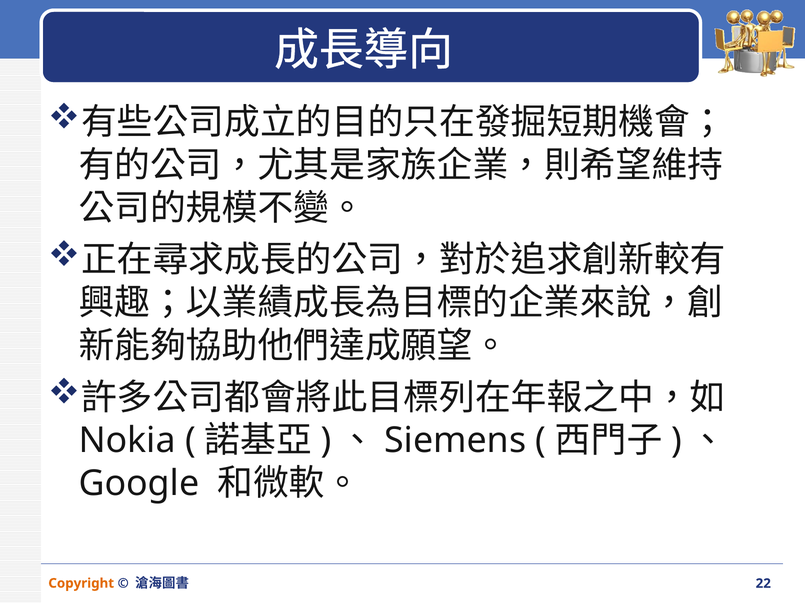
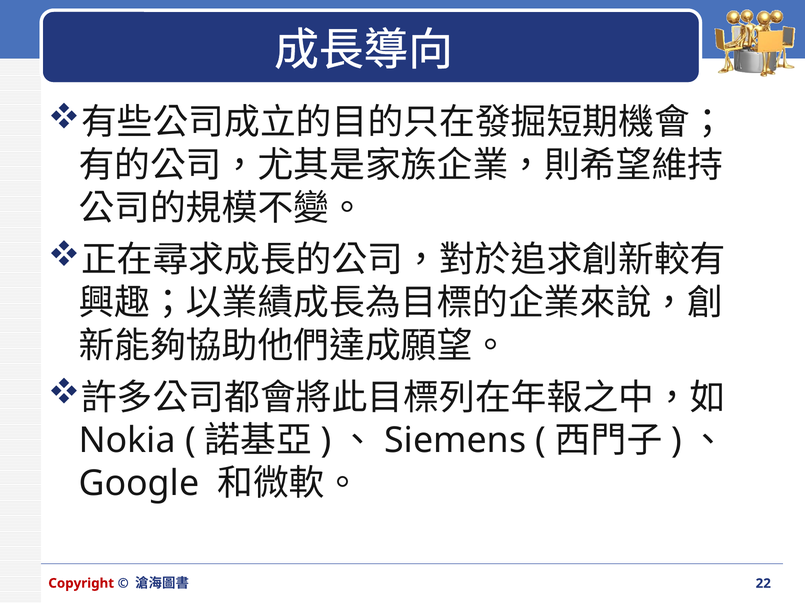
Copyright colour: orange -> red (81, 584)
